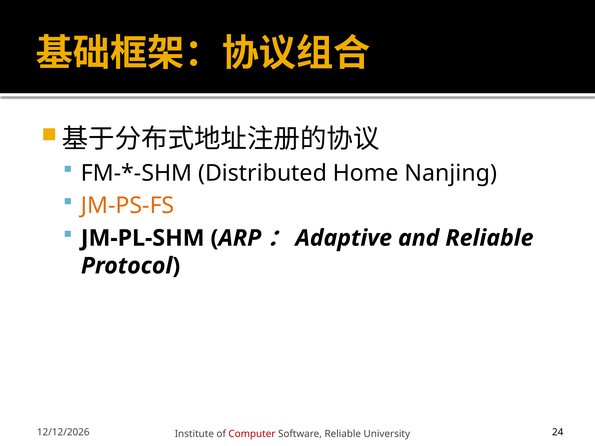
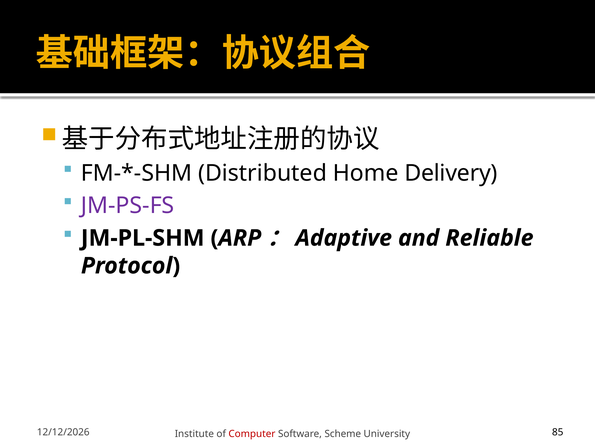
Nanjing: Nanjing -> Delivery (451, 173)
JM-PS-FS colour: orange -> purple (128, 206)
Software Reliable: Reliable -> Scheme (343, 434)
24: 24 -> 85 (558, 432)
